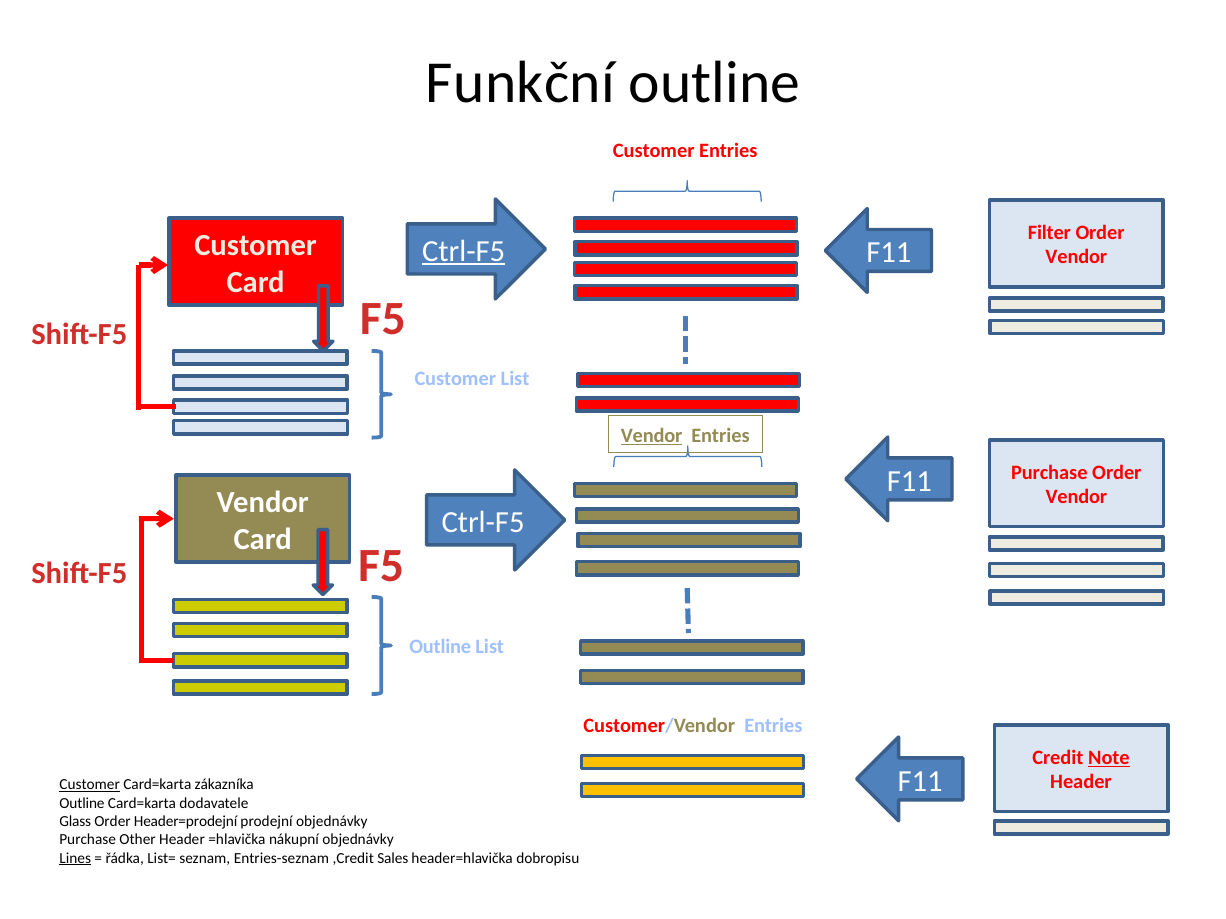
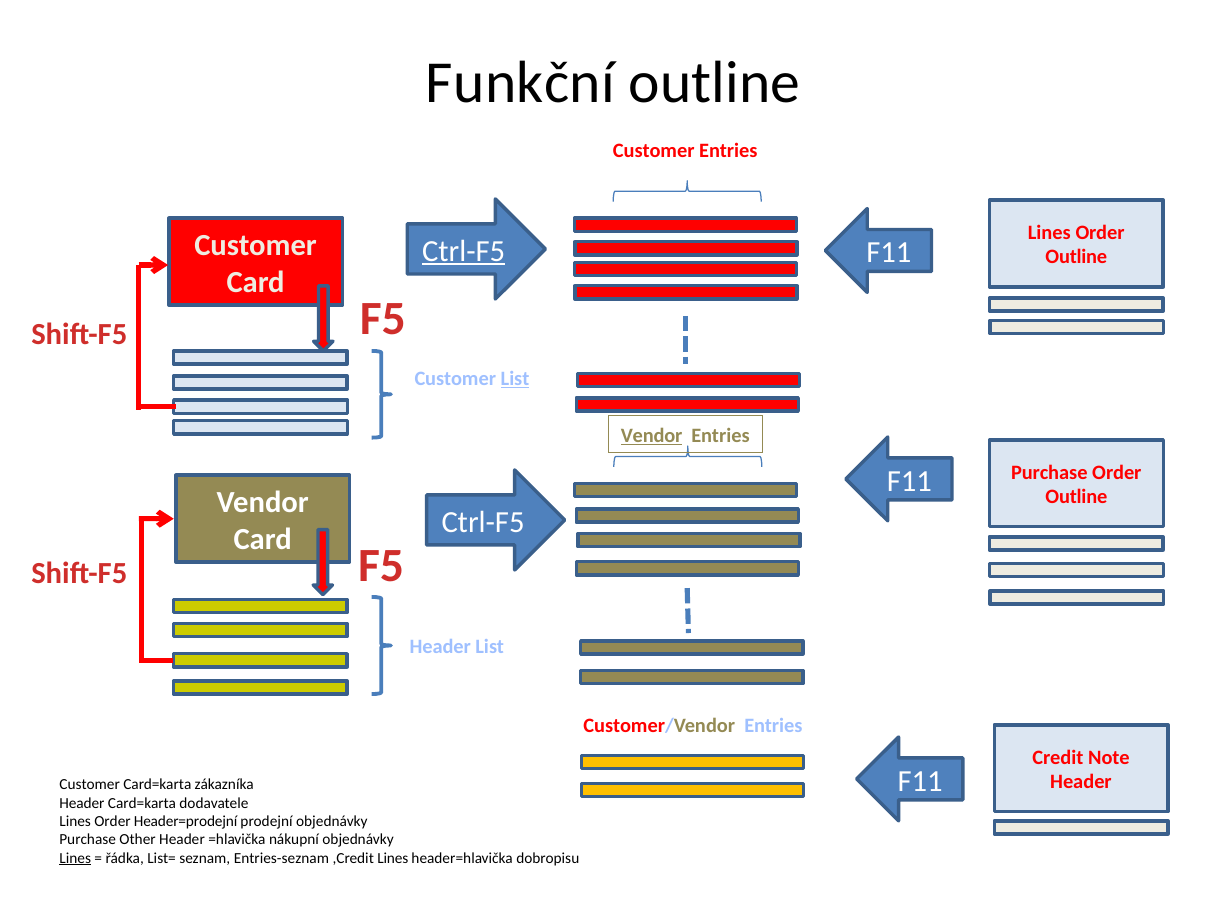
Filter: Filter -> Lines (1049, 233)
Vendor: Vendor -> Outline (1076, 257)
List underline: none -> present (515, 379)
Vendor: Vendor -> Outline (1076, 497)
Outline: Outline -> Header (440, 647)
Note underline: present -> none (1109, 758)
Customer underline: present -> none (90, 785)
Outline: Outline -> Header (82, 803)
Glass: Glass -> Lines (75, 822)
,Credit Sales: Sales -> Lines (393, 859)
